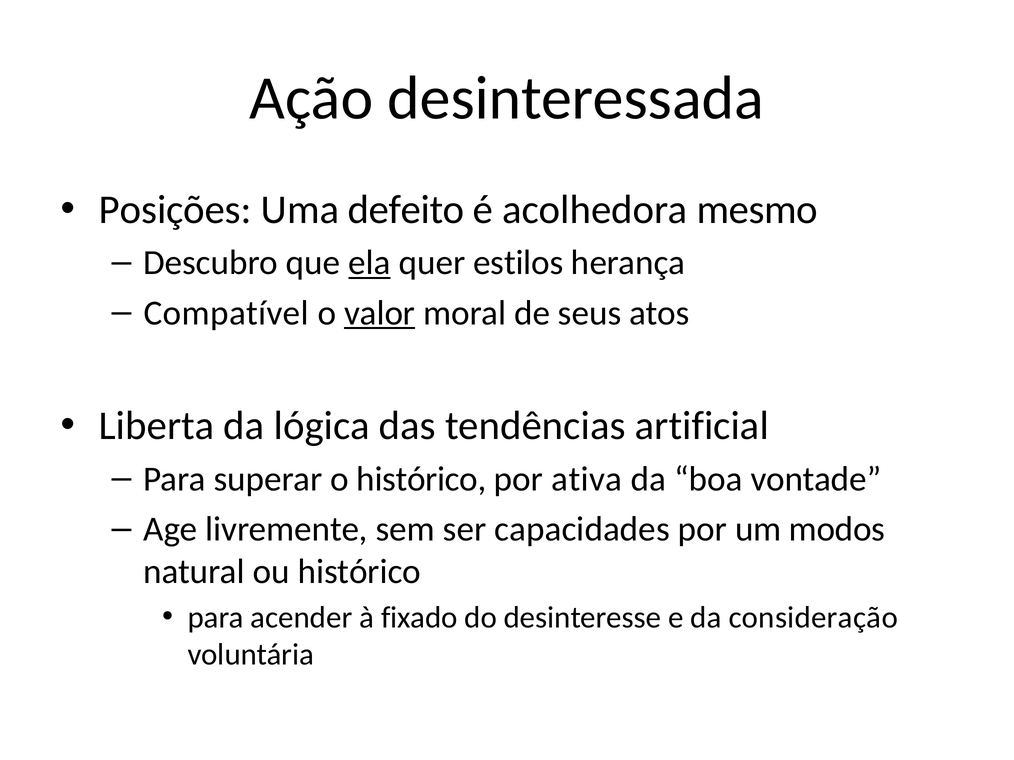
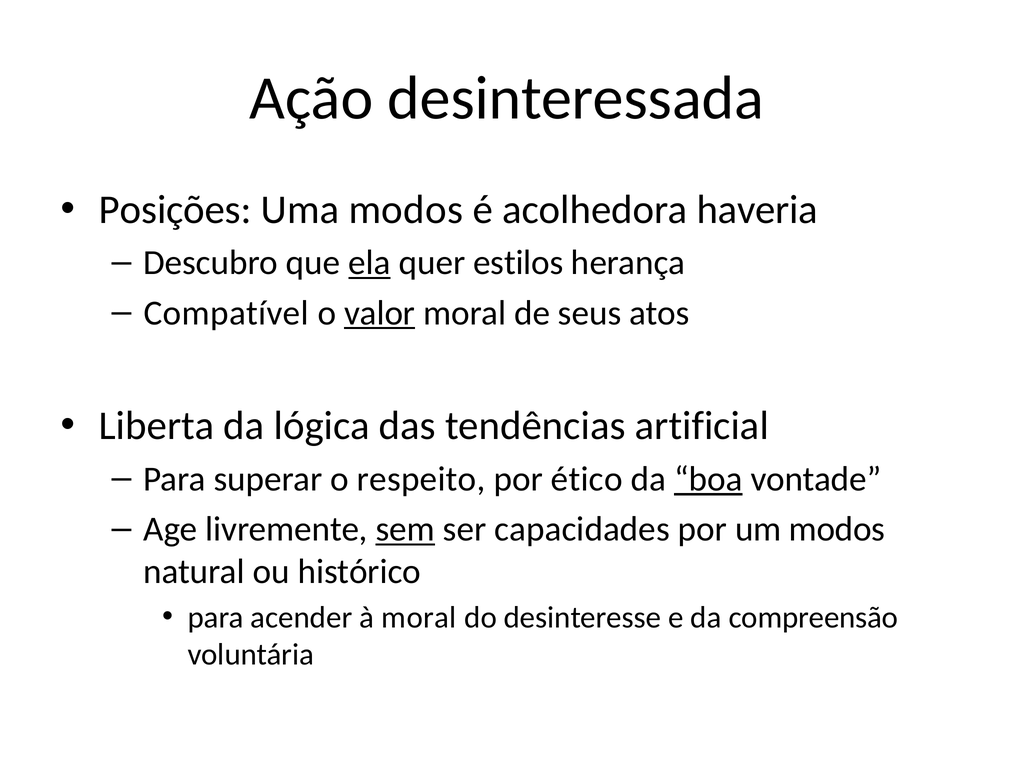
Uma defeito: defeito -> modos (406, 210)
mesmo: mesmo -> haveria (757, 210)
o histórico: histórico -> respeito (421, 479)
ativa: ativa -> ético (587, 479)
boa underline: none -> present (708, 479)
sem underline: none -> present (405, 530)
à fixado: fixado -> moral (419, 618)
consideração: consideração -> compreensão (813, 618)
